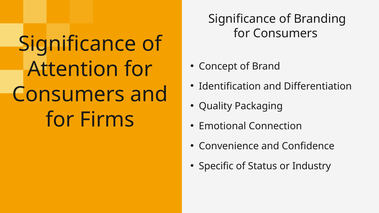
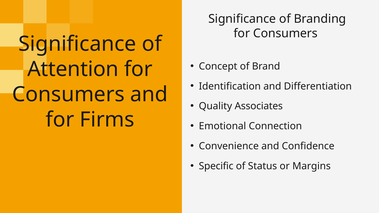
Packaging: Packaging -> Associates (259, 106)
Industry: Industry -> Margins (312, 166)
